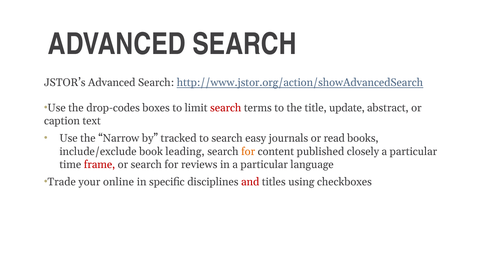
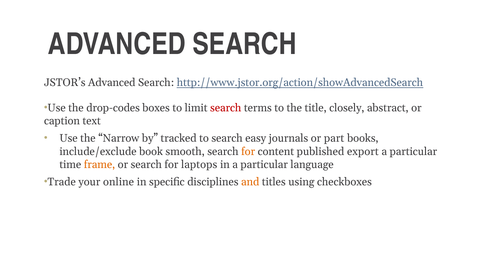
update: update -> closely (347, 108)
read: read -> part (334, 138)
leading: leading -> smooth (185, 151)
closely: closely -> export (363, 151)
frame colour: red -> orange (99, 164)
reviews: reviews -> laptops (199, 164)
and colour: red -> orange (250, 182)
